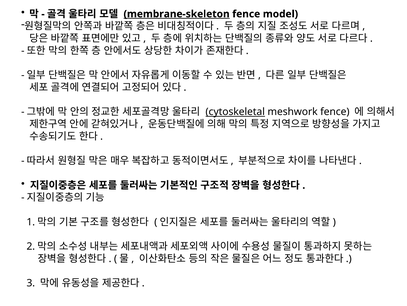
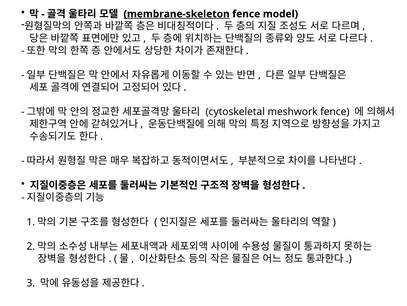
cytoskeletal underline: present -> none (235, 112)
